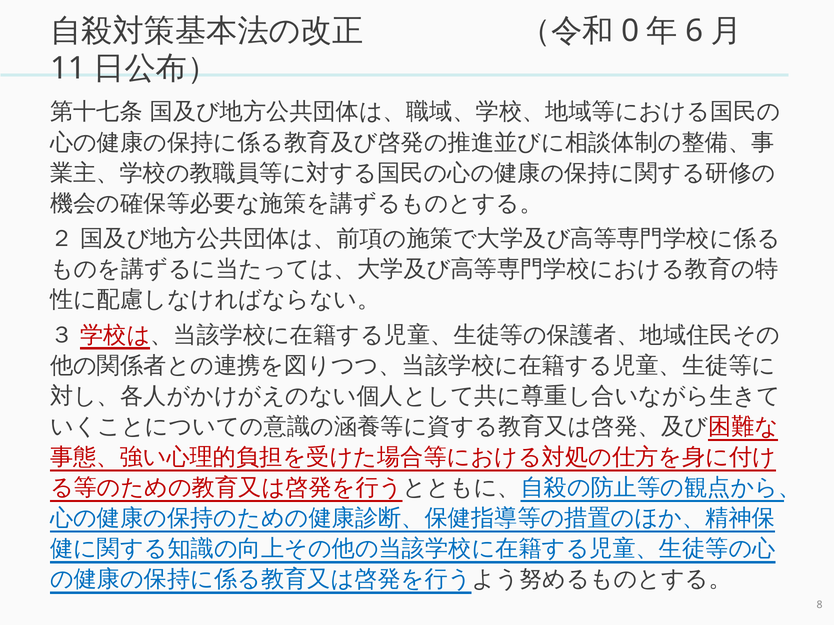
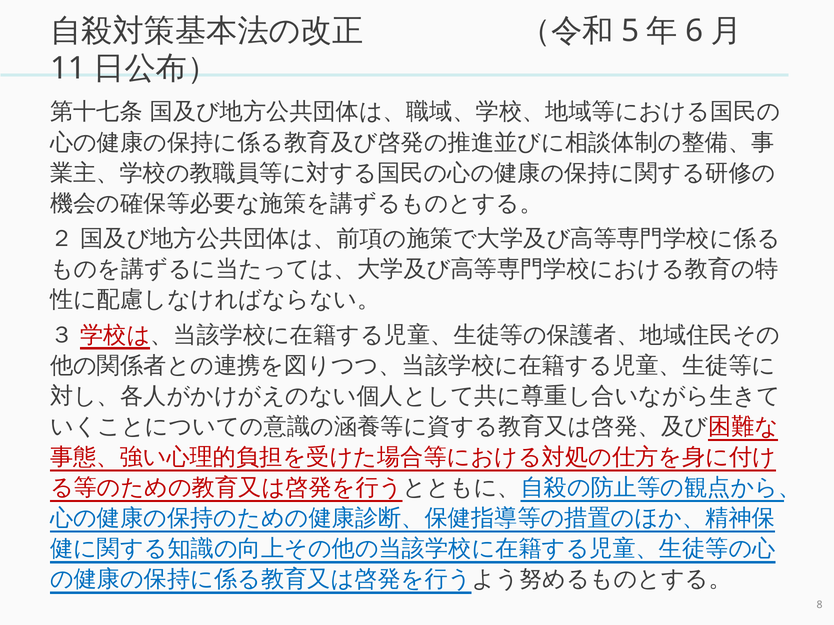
0: 0 -> 5 (630, 31)
